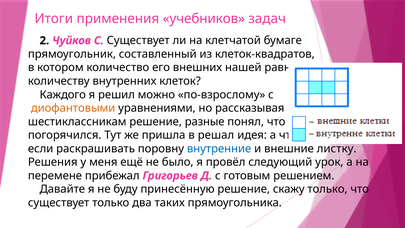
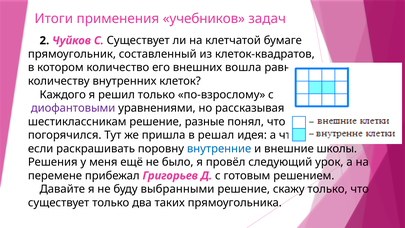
нашей: нашей -> вошла (243, 68)
решил можно: можно -> только (156, 95)
диофантовыми colour: orange -> purple (73, 108)
листку: листку -> школы (337, 149)
принесённую: принесённую -> выбранными (177, 189)
